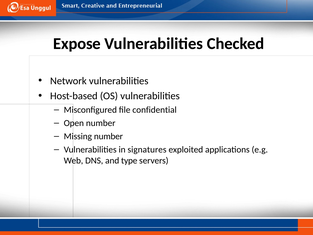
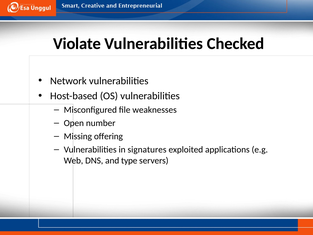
Expose: Expose -> Violate (77, 44)
confidential: confidential -> weaknesses (155, 110)
Missing number: number -> offering (108, 136)
